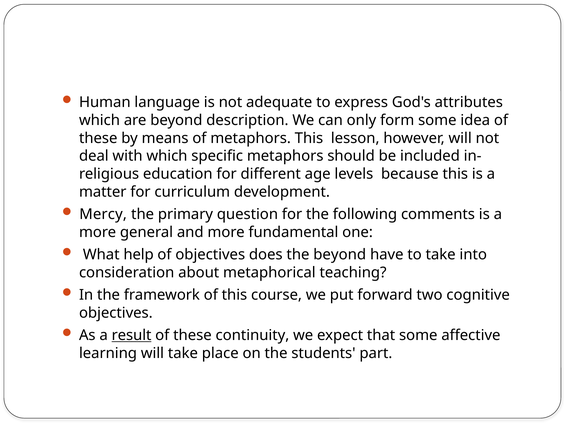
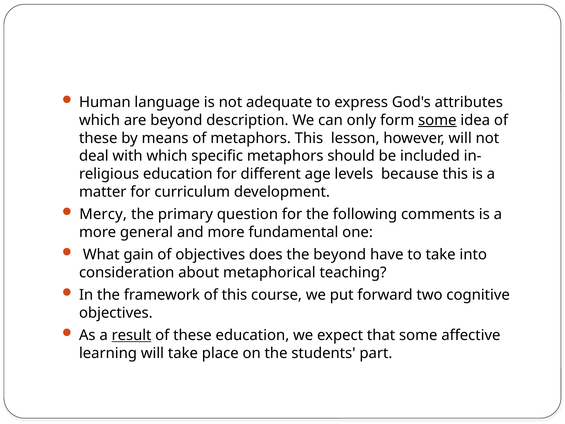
some underline: none -> present (437, 120)
help: help -> gain (139, 254)
these continuity: continuity -> education (252, 335)
